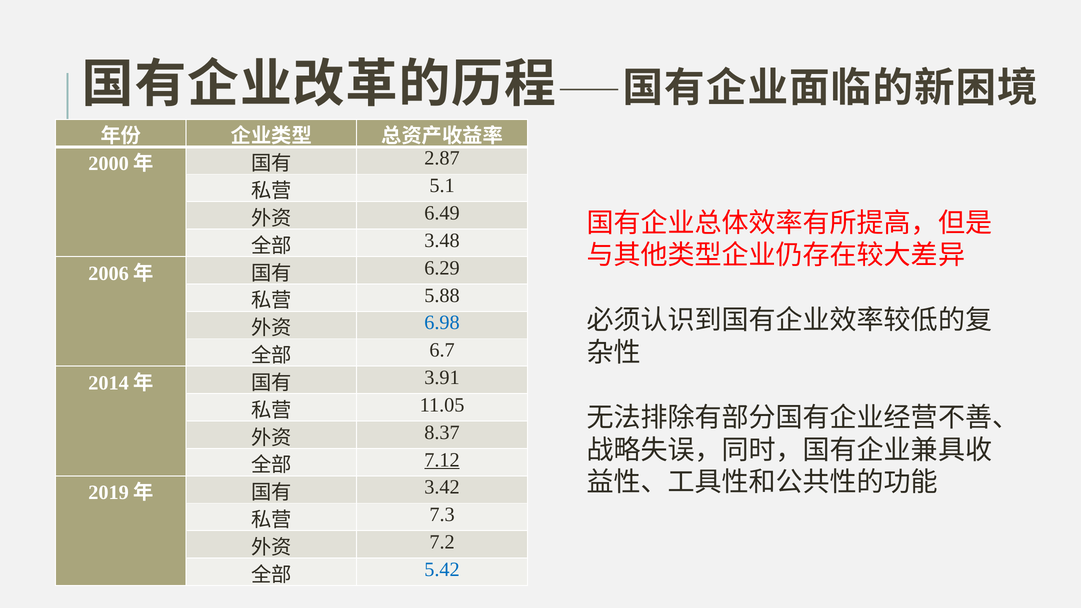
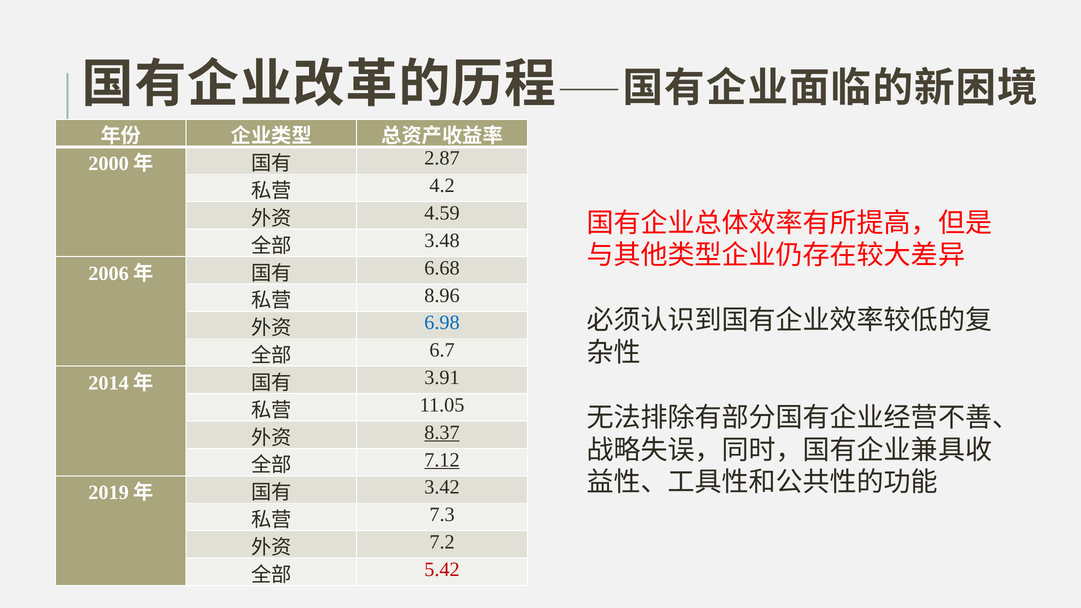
5.1: 5.1 -> 4.2 (442, 186)
6.49: 6.49 -> 4.59 (442, 213)
6.29: 6.29 -> 6.68 (442, 268)
5.88: 5.88 -> 8.96 (442, 295)
8.37 underline: none -> present (442, 432)
5.42 colour: blue -> red (442, 570)
